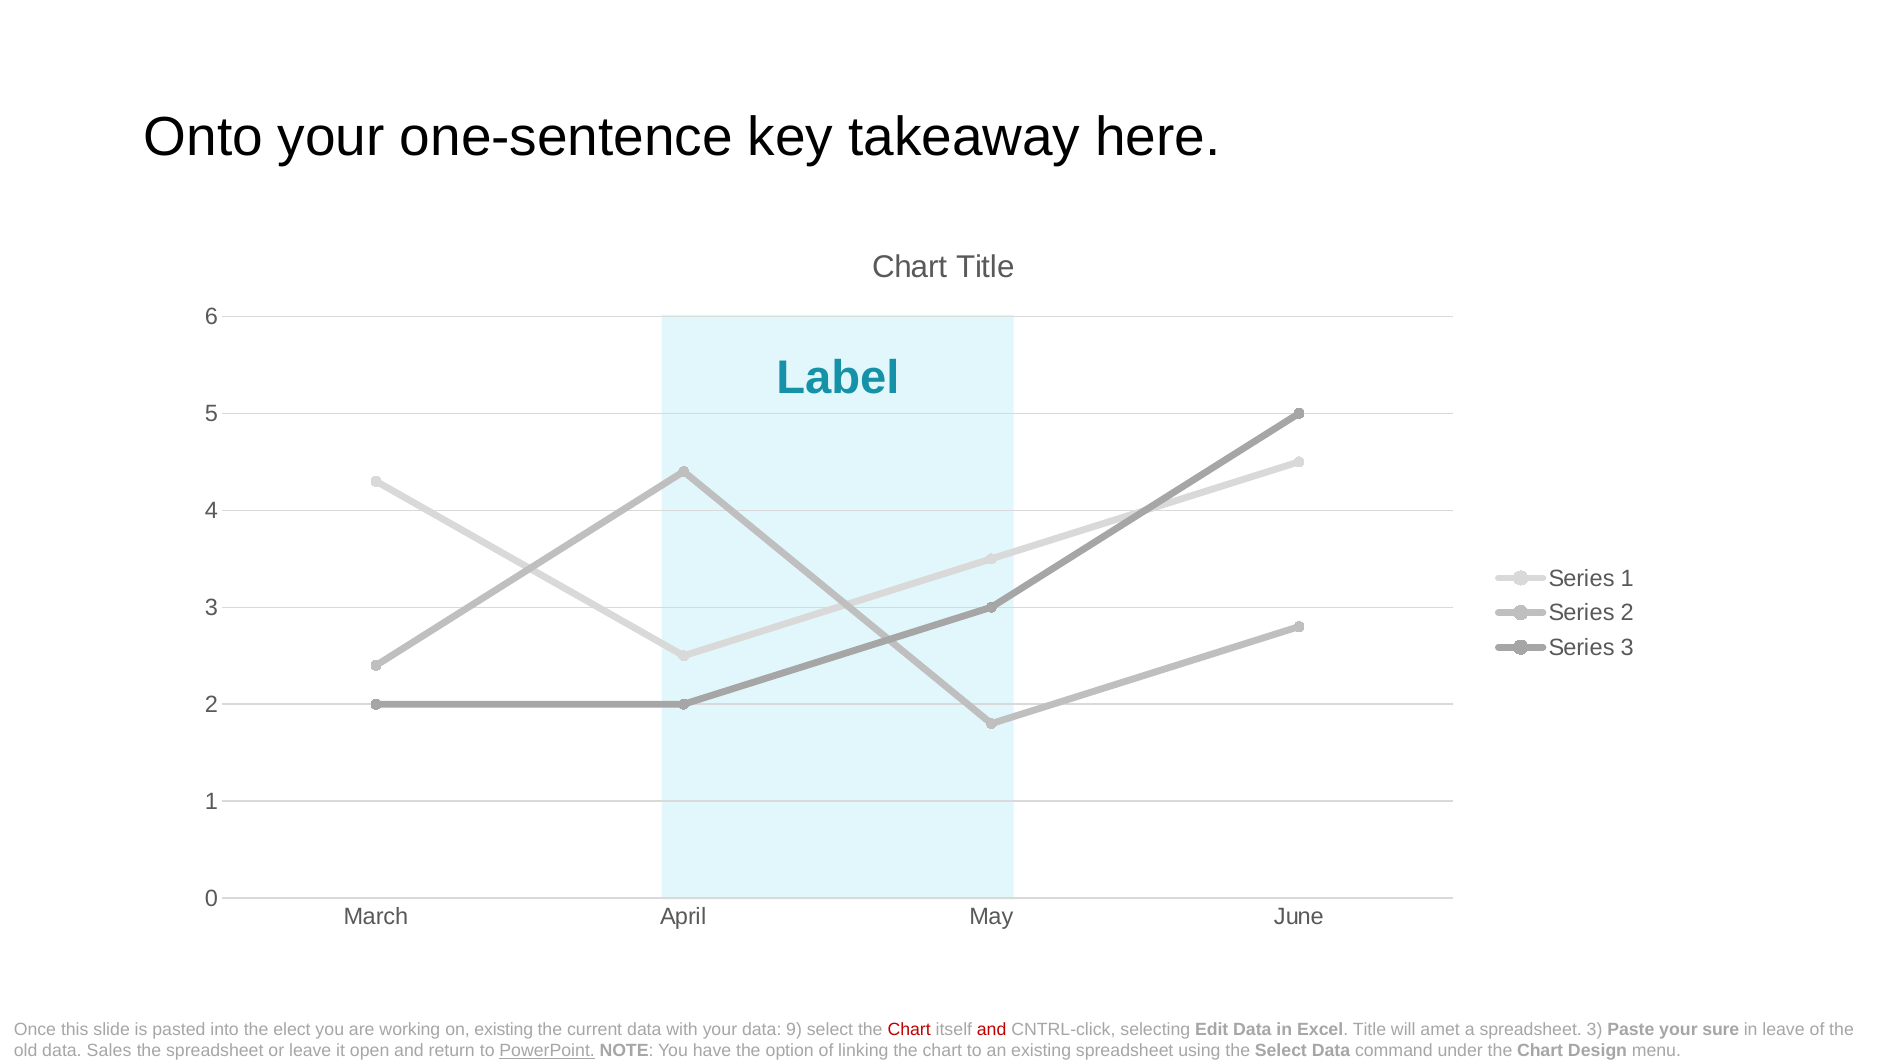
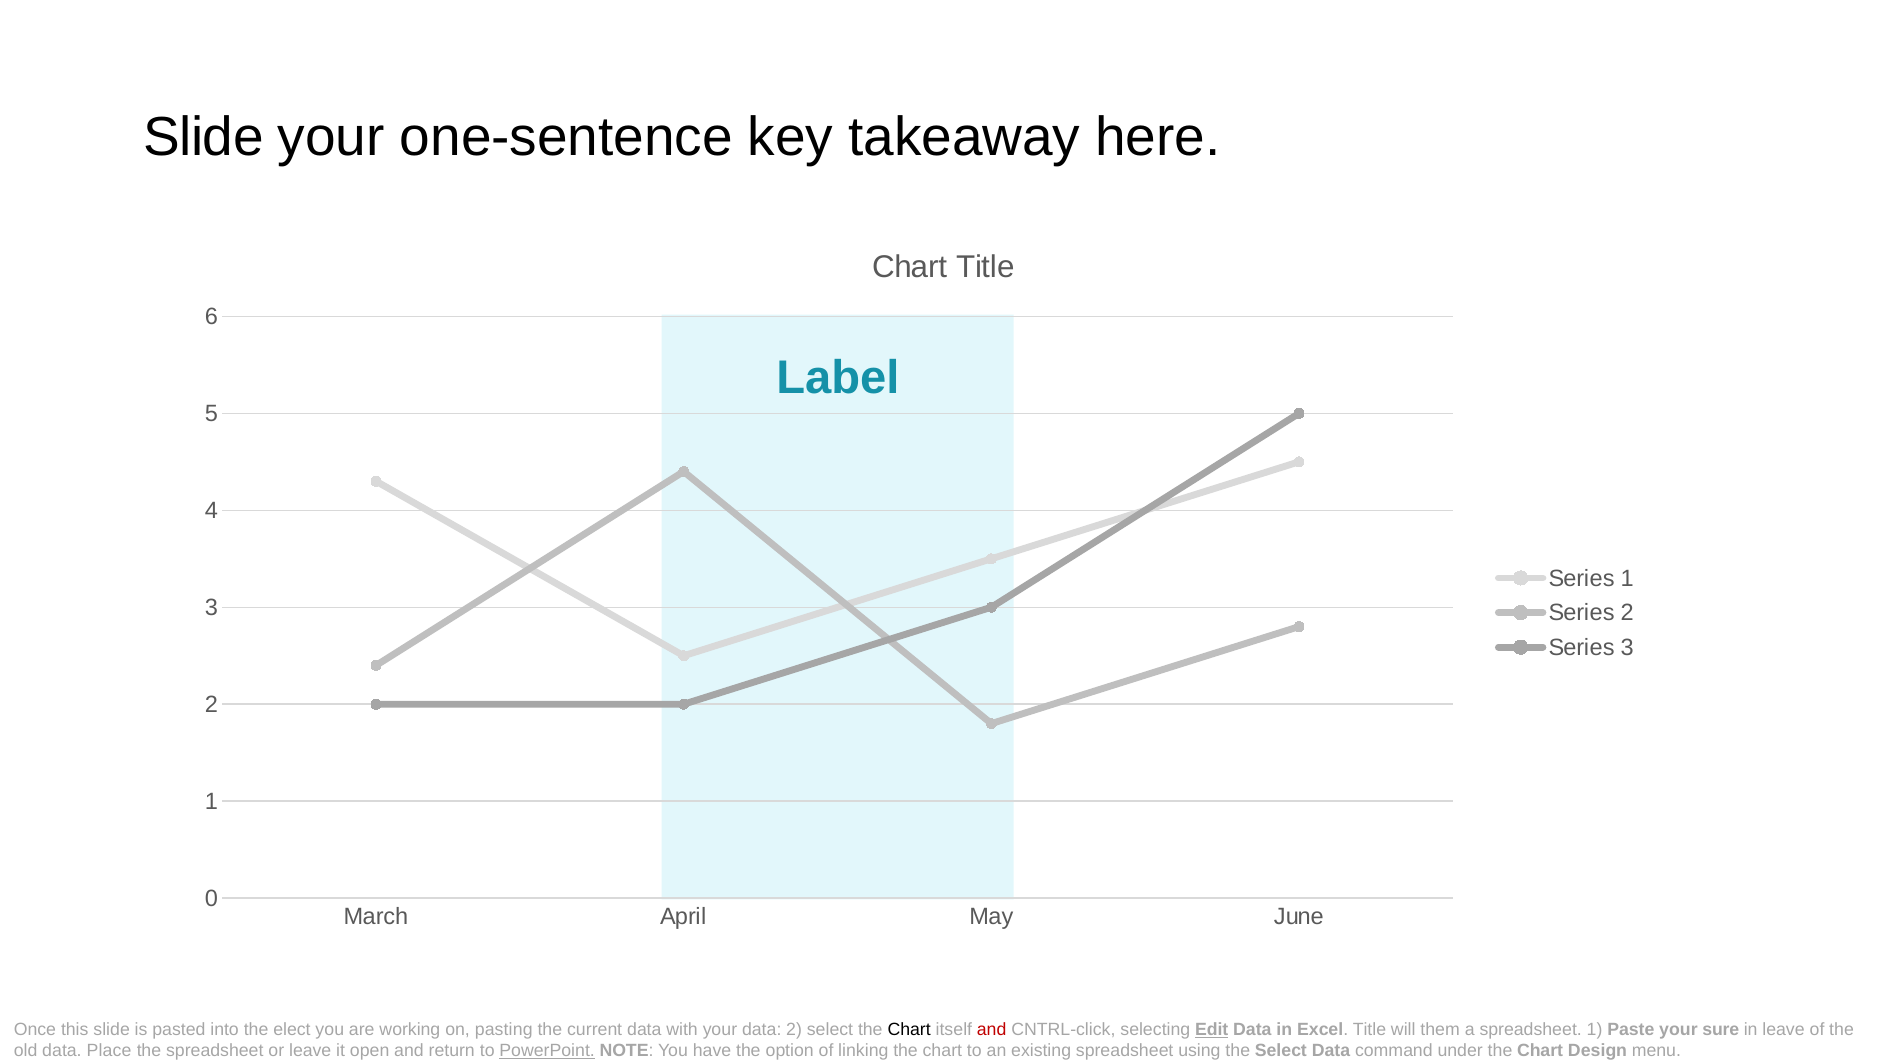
Onto: Onto -> Slide (204, 137)
on existing: existing -> pasting (504, 1029)
data 9: 9 -> 2 (794, 1029)
Chart colour: red -> black (909, 1029)
Edit underline: none -> present (1212, 1029)
amet: amet -> them (1440, 1029)
spreadsheet 3: 3 -> 1 (1595, 1029)
Sales: Sales -> Place (109, 1051)
